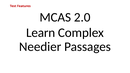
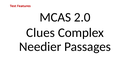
Learn: Learn -> Clues (41, 33)
